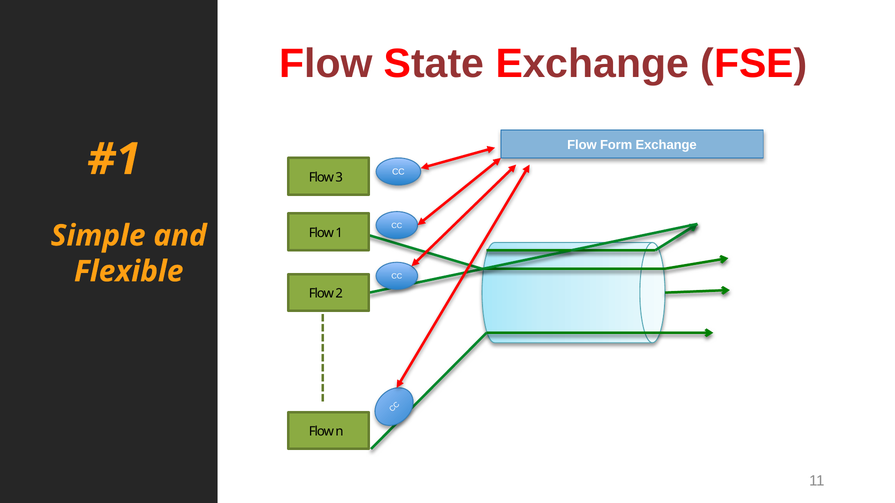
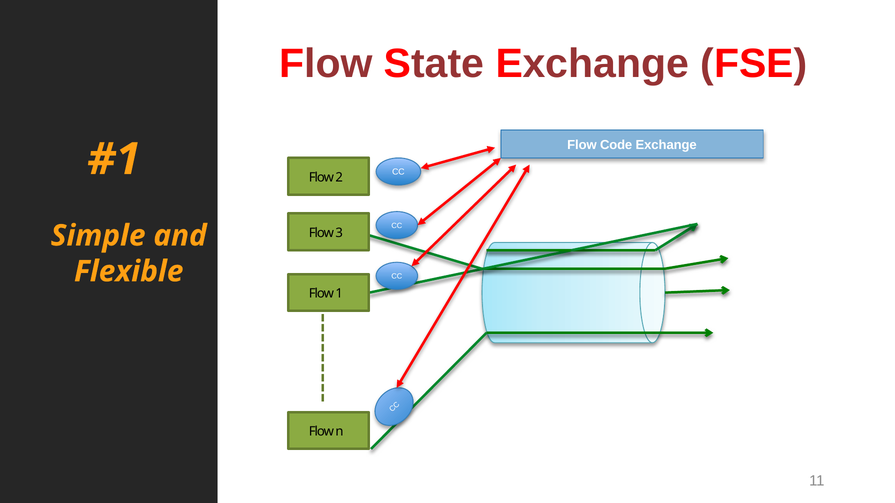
Form: Form -> Code (616, 145)
3: 3 -> 2 (339, 177)
1: 1 -> 3 (339, 233)
2: 2 -> 1 (339, 294)
